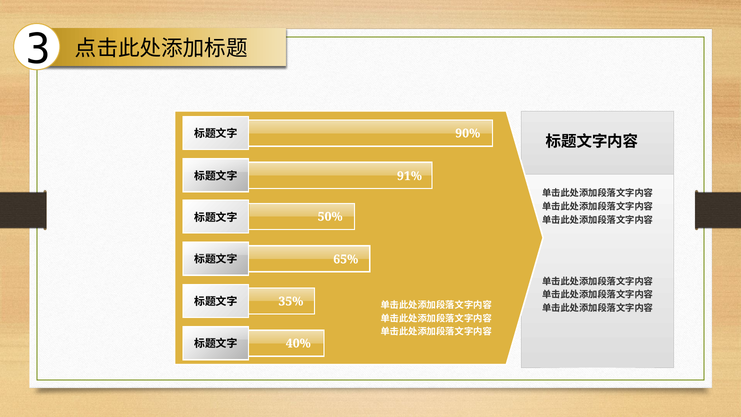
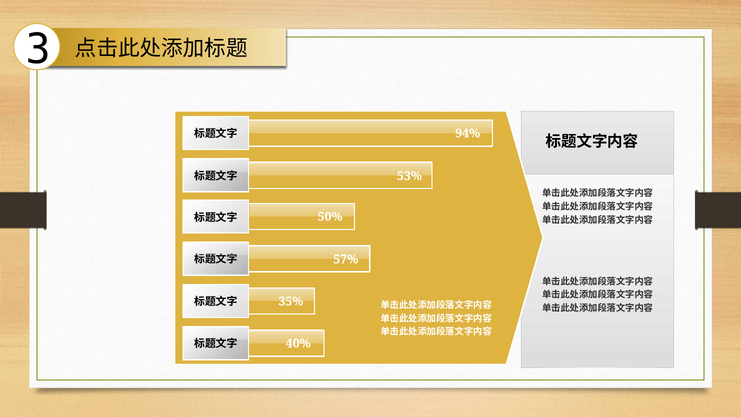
90%: 90% -> 94% (468, 133)
91%: 91% -> 53% (409, 176)
65%: 65% -> 57% (346, 259)
